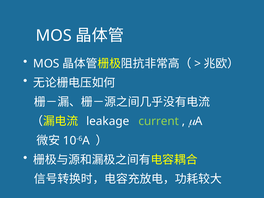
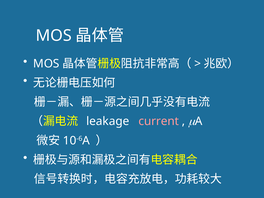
current colour: light green -> pink (159, 121)
